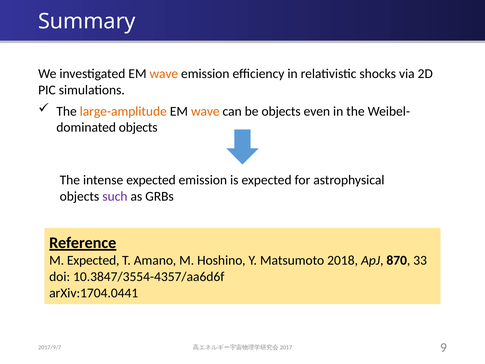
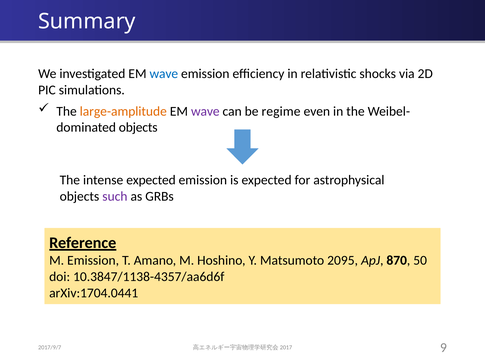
wave colour: orange -> blue (164, 74)
wave colour: orange -> purple (205, 111)
be objects: objects -> regime (281, 111)
M Expected: Expected -> Emission (93, 260)
2018: 2018 -> 2095 (343, 260)
33: 33 -> 50 (420, 260)
10.3847/3554-4357/aa6d6f: 10.3847/3554-4357/aa6d6f -> 10.3847/1138-4357/aa6d6f (149, 277)
